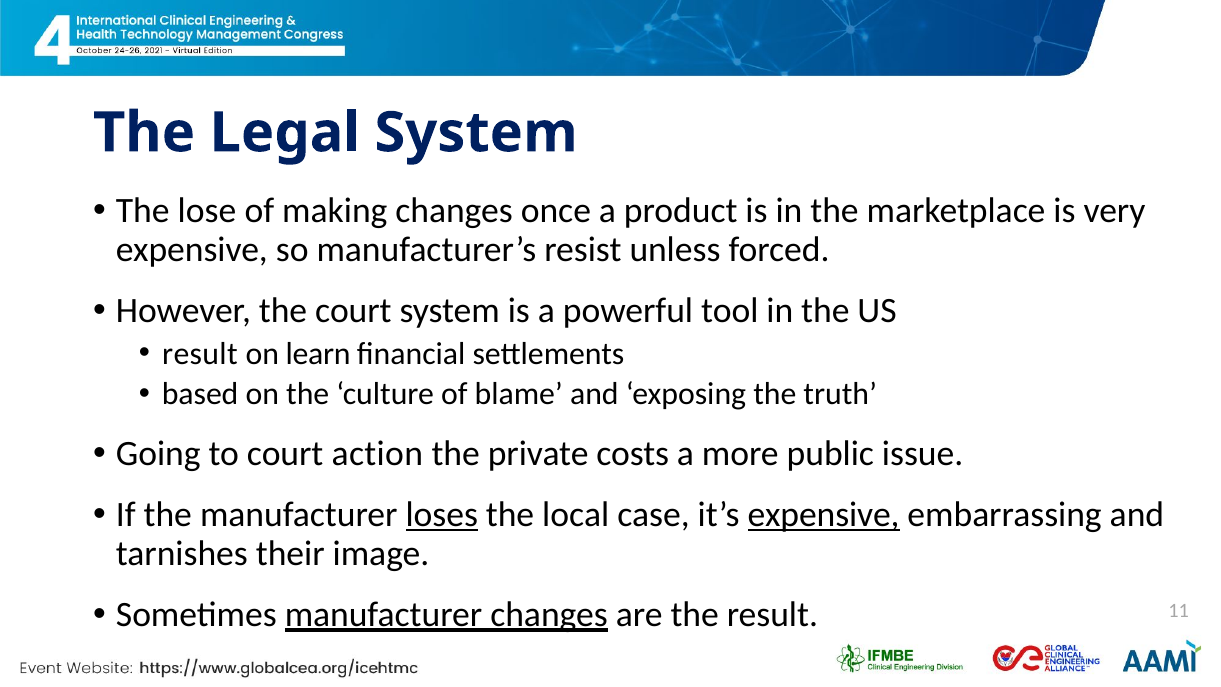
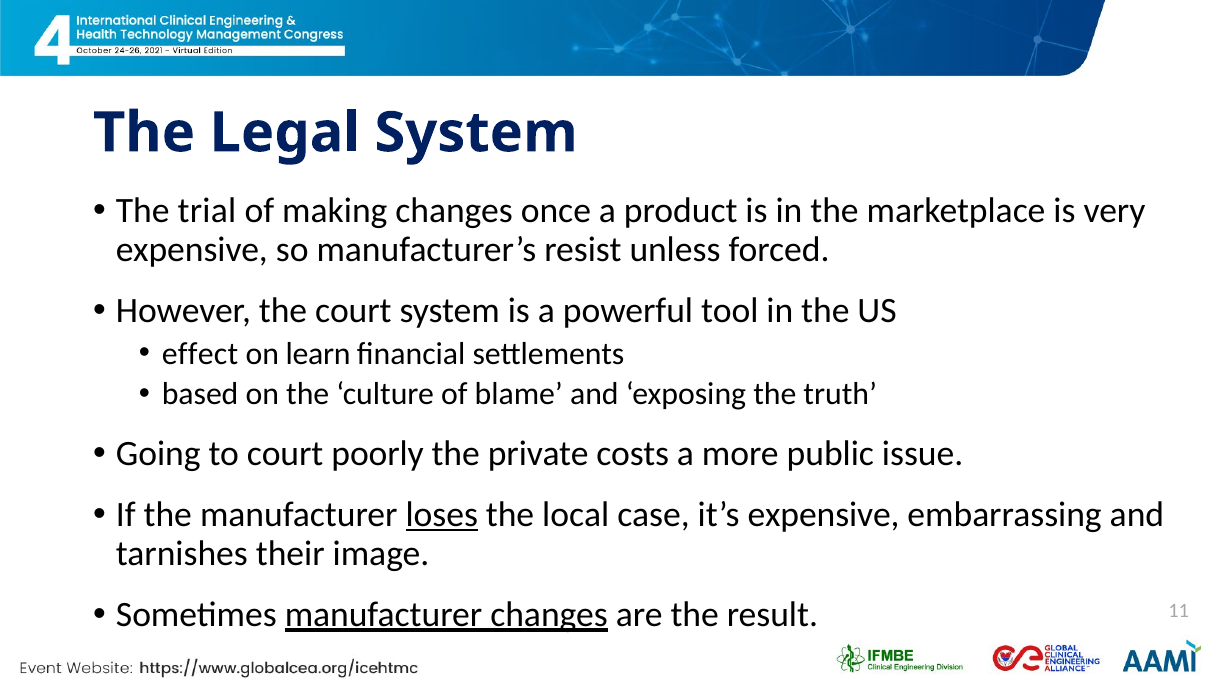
lose: lose -> trial (207, 211)
result: result -> effect (200, 353)
action: action -> poorly (378, 453)
expensive underline: present -> none (824, 515)
